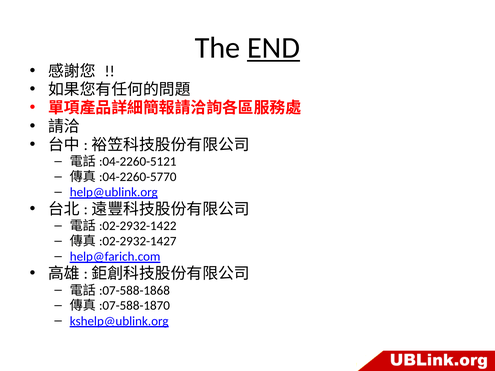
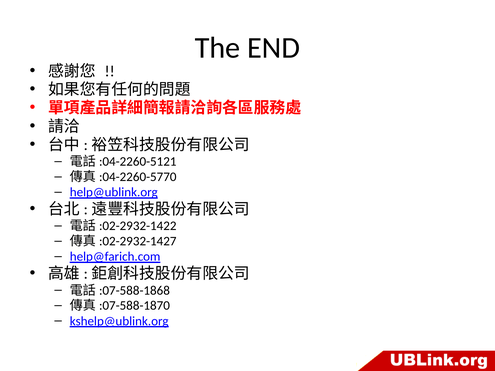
END underline: present -> none (274, 48)
